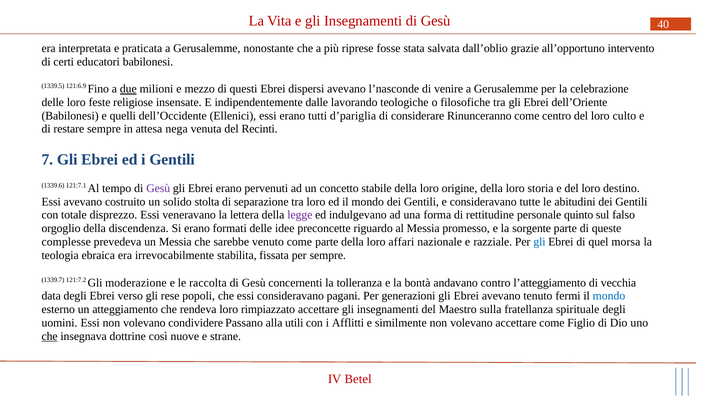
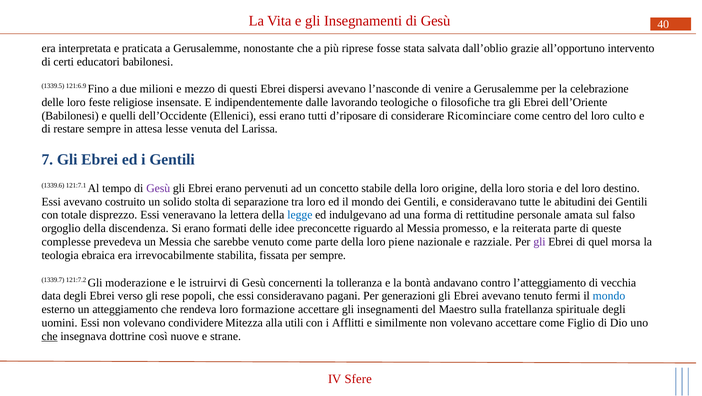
due underline: present -> none (128, 89)
d’pariglia: d’pariglia -> d’riposare (353, 115)
Rinunceranno: Rinunceranno -> Ricominciare (479, 115)
nega: nega -> lesse (177, 129)
Recinti: Recinti -> Larissa (260, 129)
legge colour: purple -> blue (300, 215)
quinto: quinto -> amata (579, 215)
sorgente: sorgente -> reiterata (532, 228)
affari: affari -> piene (401, 241)
gli colour: blue -> purple (539, 241)
raccolta: raccolta -> istruirvi (208, 282)
rimpiazzato: rimpiazzato -> formazione (268, 309)
Passano: Passano -> Mitezza (244, 322)
Betel: Betel -> Sfere (358, 379)
